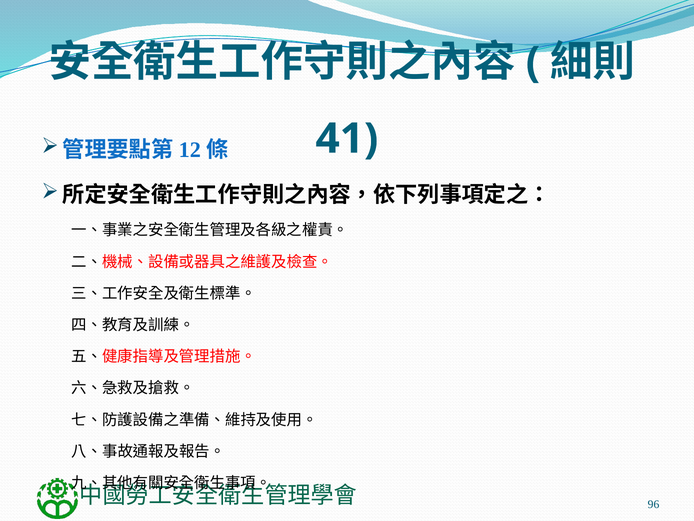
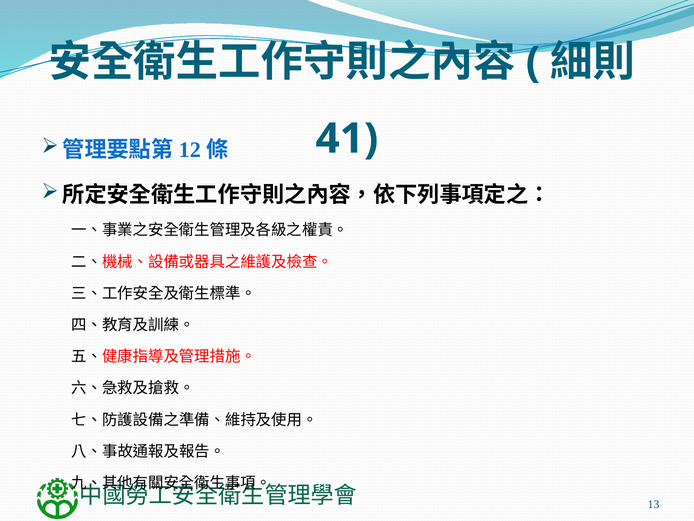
96: 96 -> 13 (654, 504)
